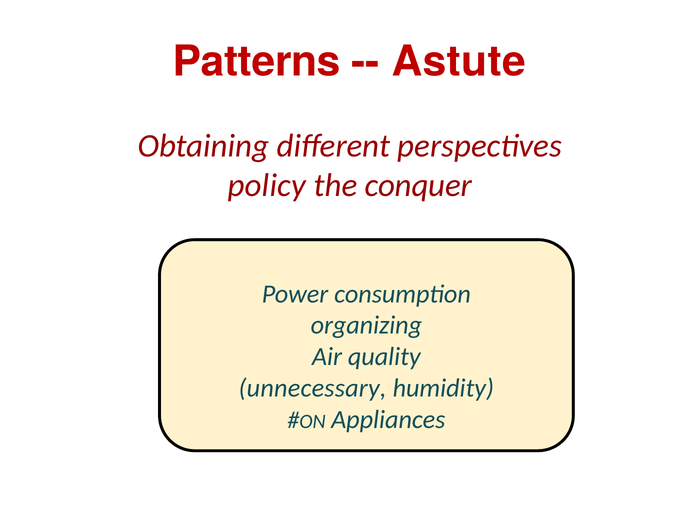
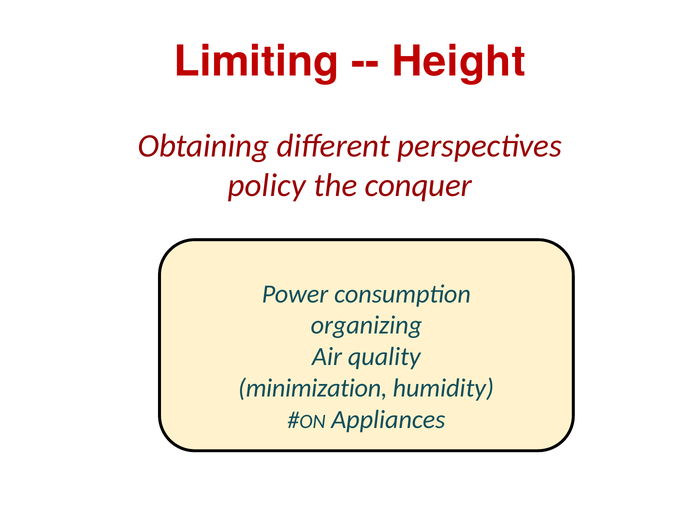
Patterns: Patterns -> Limiting (257, 62)
Astute: Astute -> Height (459, 62)
unnecessary: unnecessary -> minimization (313, 389)
